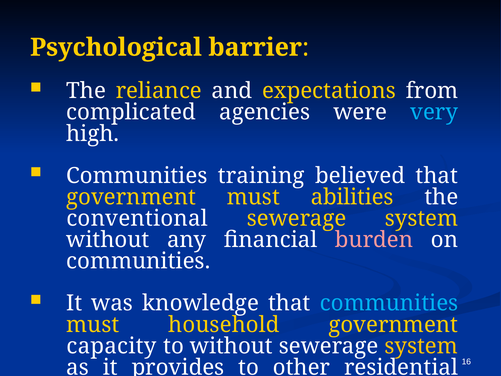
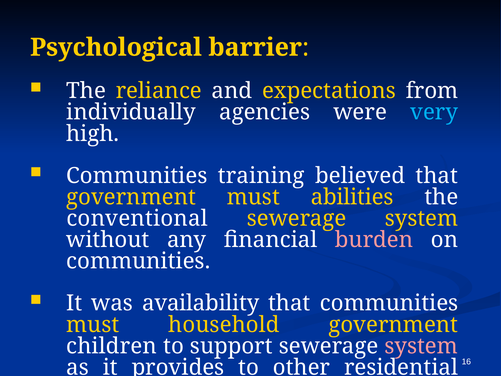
complicated: complicated -> individually (131, 112)
knowledge: knowledge -> availability (201, 303)
communities colour: light blue -> white (389, 303)
capacity: capacity -> children (112, 346)
to without: without -> support (231, 346)
system colour: yellow -> pink (421, 346)
